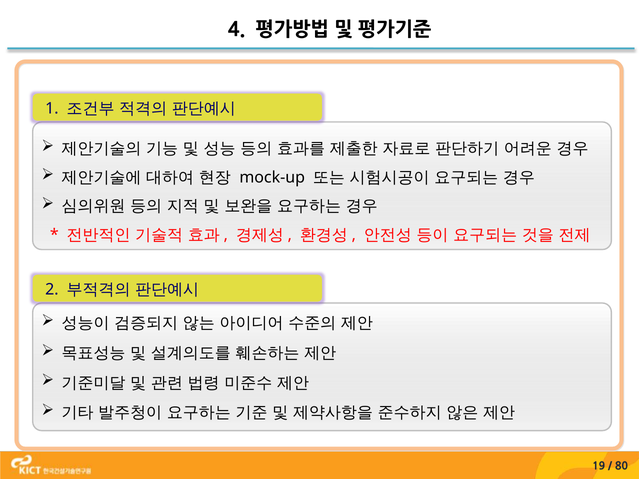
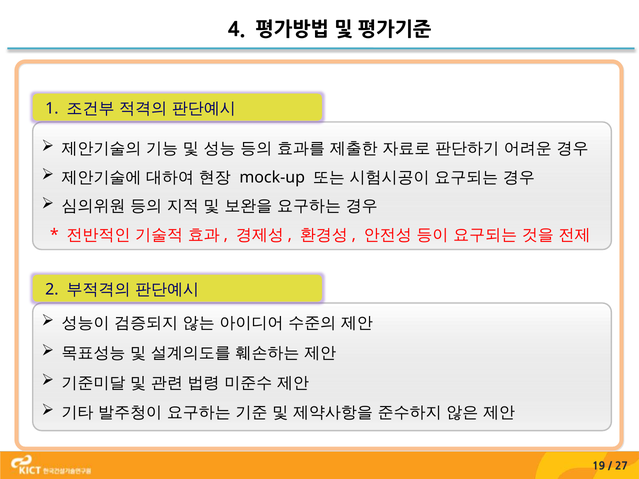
80: 80 -> 27 (621, 466)
